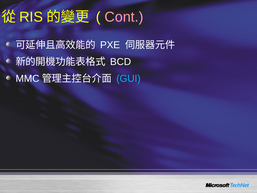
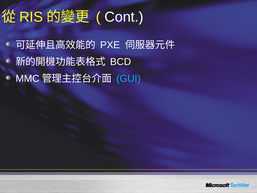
Cont colour: pink -> white (124, 17)
